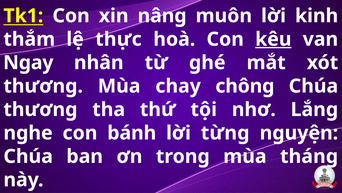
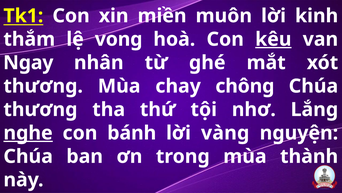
nâng: nâng -> miền (162, 16)
thực: thực -> vong (119, 39)
nghe underline: none -> present (28, 133)
từng: từng -> vàng (225, 133)
tháng: tháng -> thành (309, 156)
